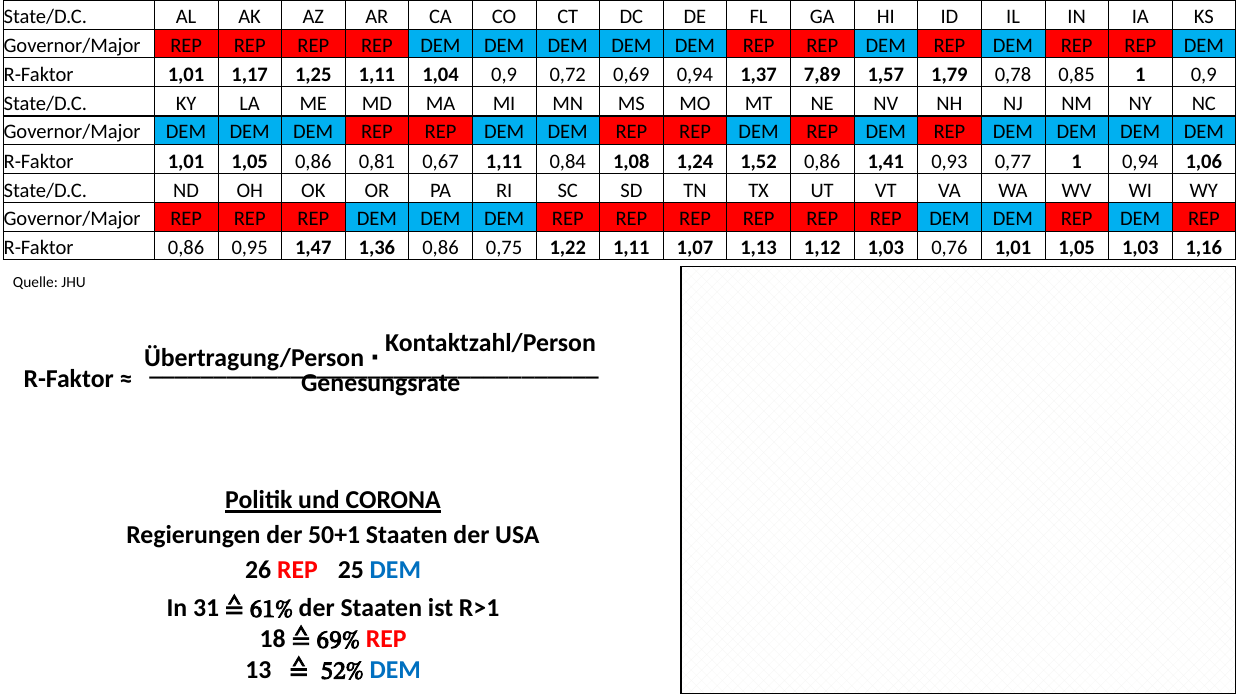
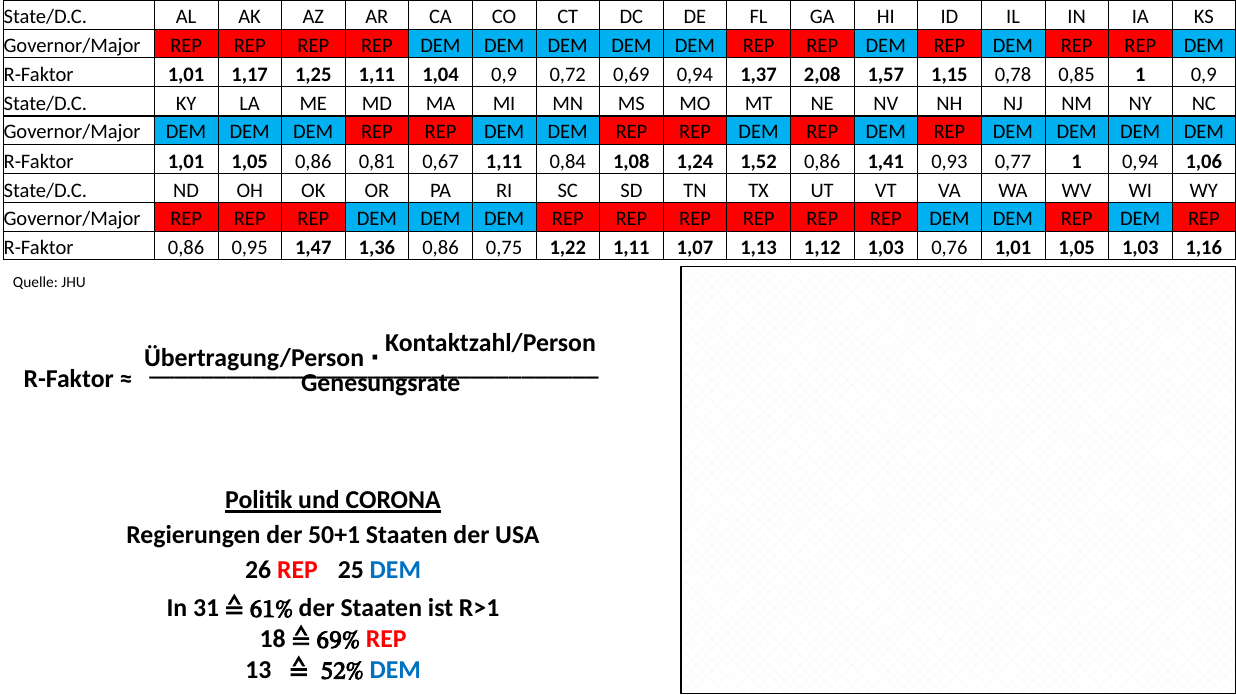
7,89: 7,89 -> 2,08 (822, 74)
1,79: 1,79 -> 1,15 (949, 74)
